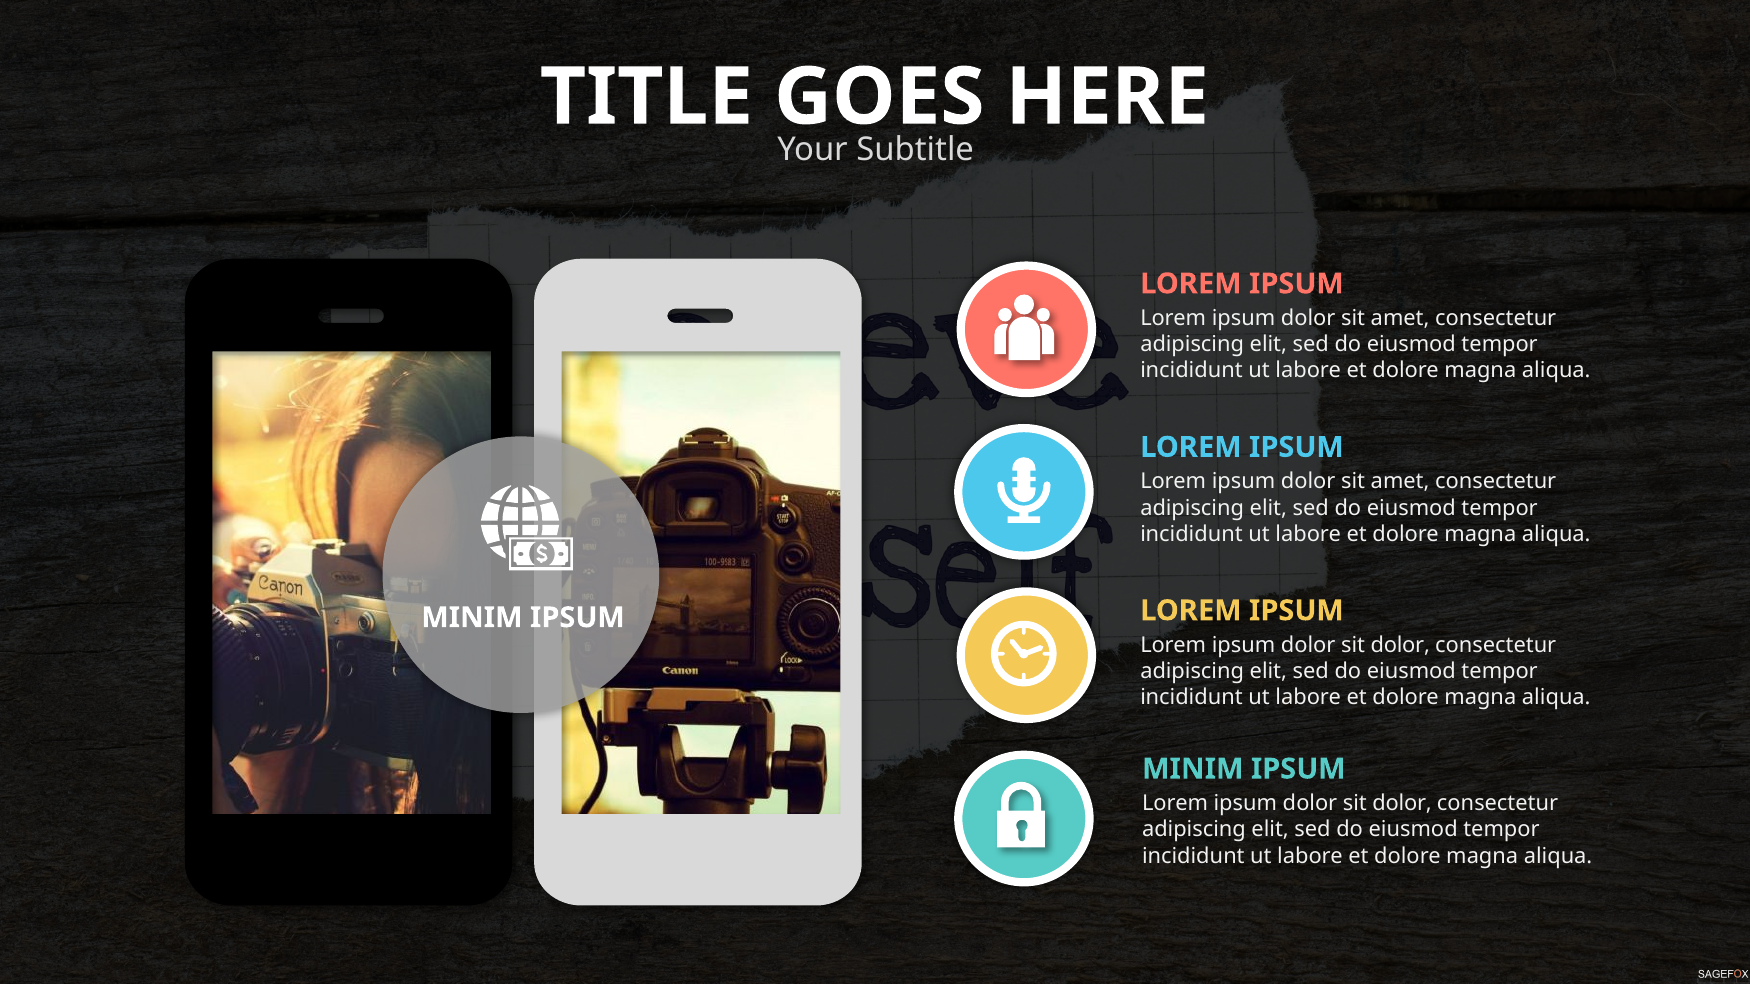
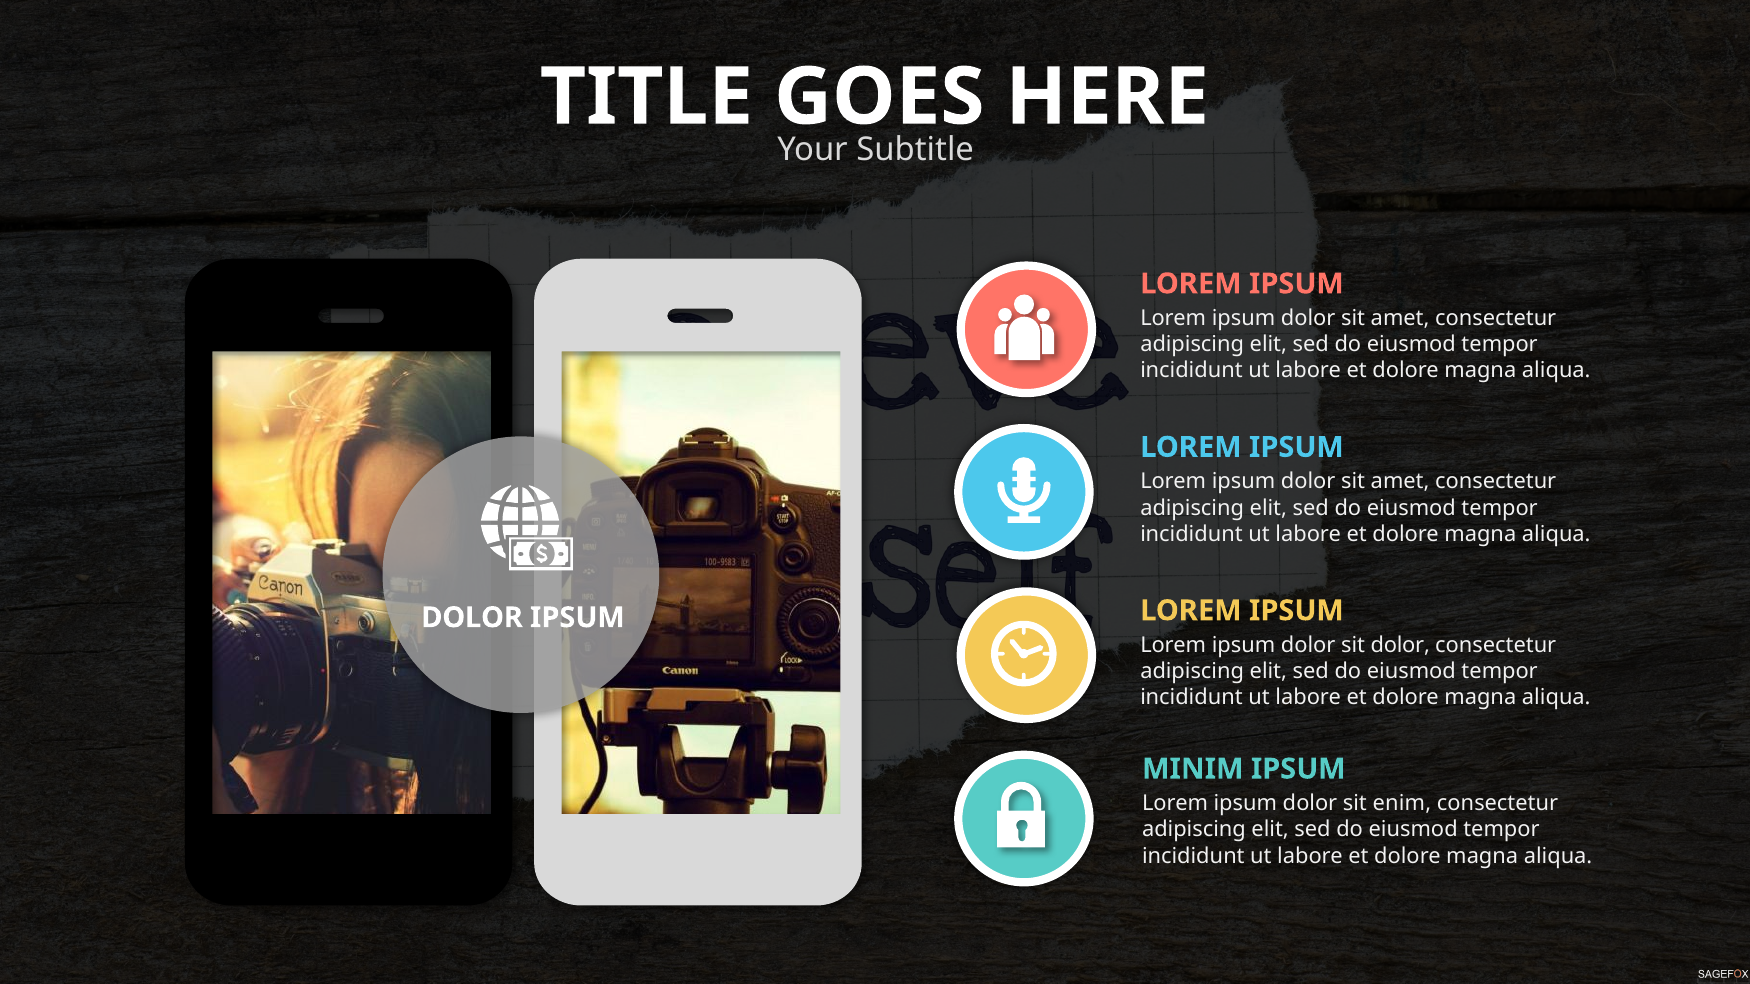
MINIM: MINIM -> DOLOR (472, 618)
dolor: dolor -> enim (1402, 804)
